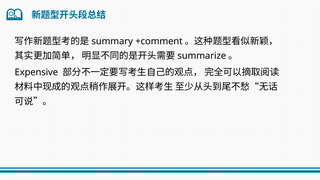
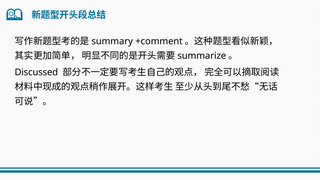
Expensive: Expensive -> Discussed (36, 72)
